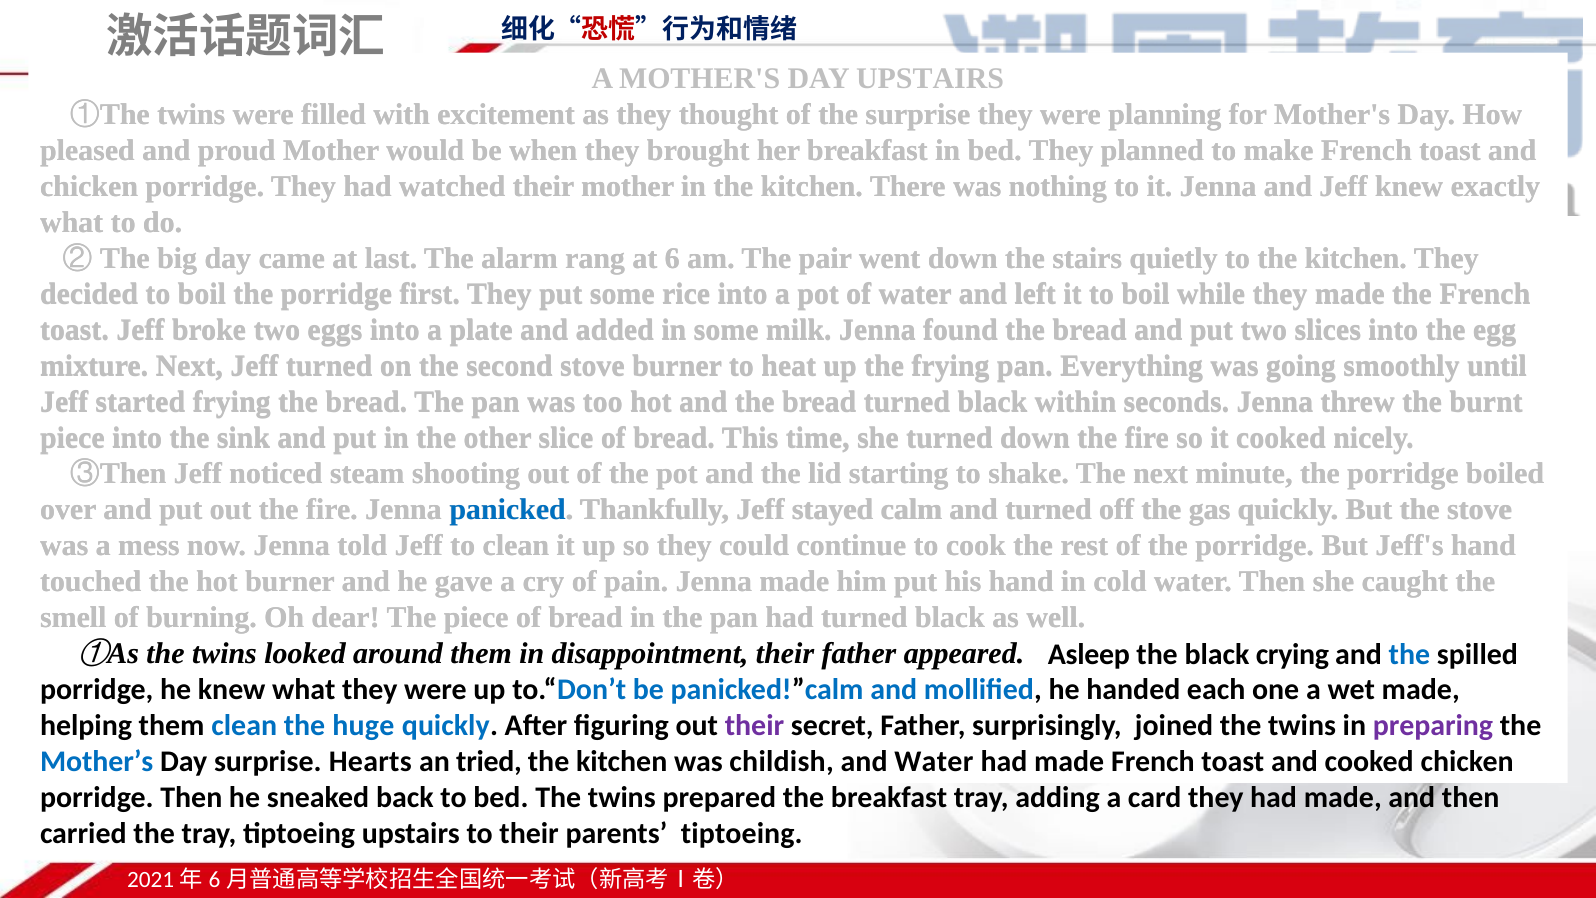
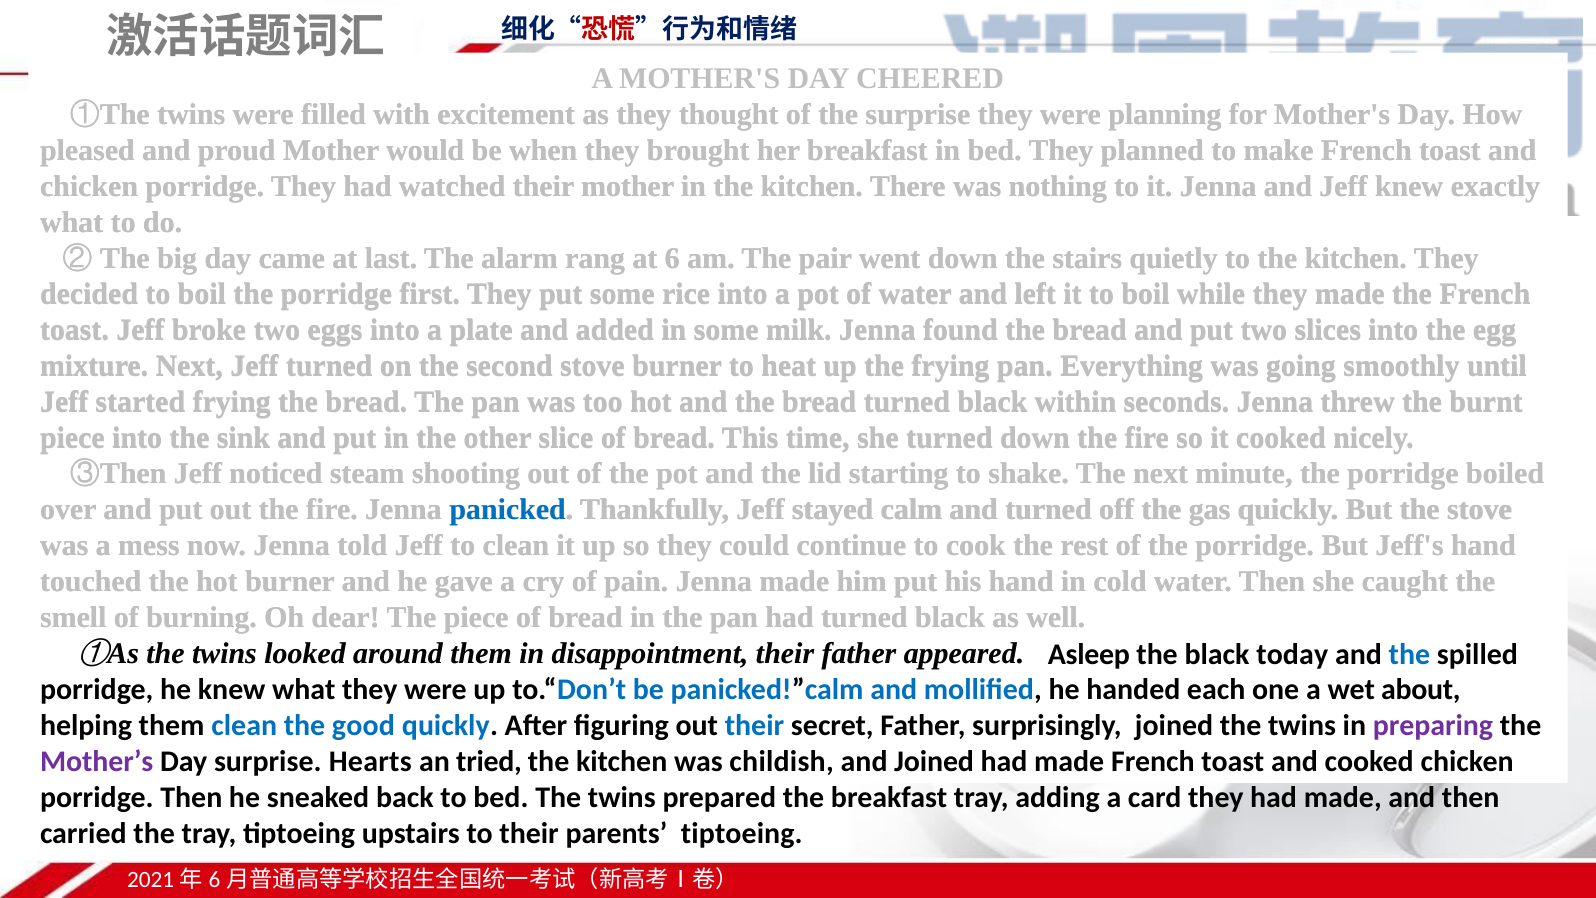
DAY UPSTAIRS: UPSTAIRS -> CHEERED (930, 79)
crying: crying -> today (1292, 654)
wet made: made -> about (1421, 690)
huge: huge -> good (363, 726)
their colour: purple -> blue (755, 726)
Mother’s colour: blue -> purple (97, 762)
and Water: Water -> Joined (934, 762)
